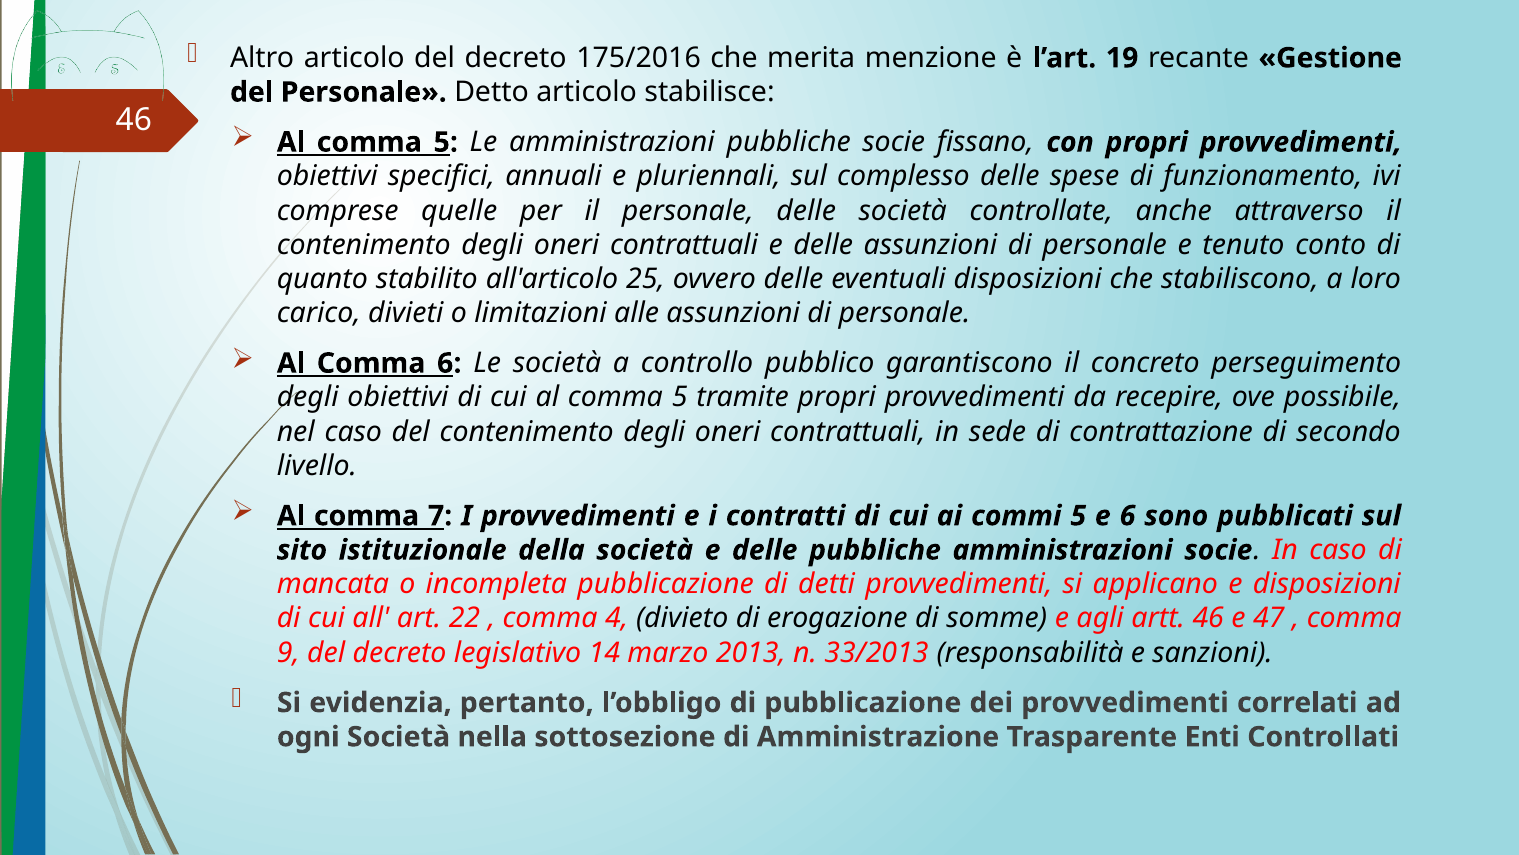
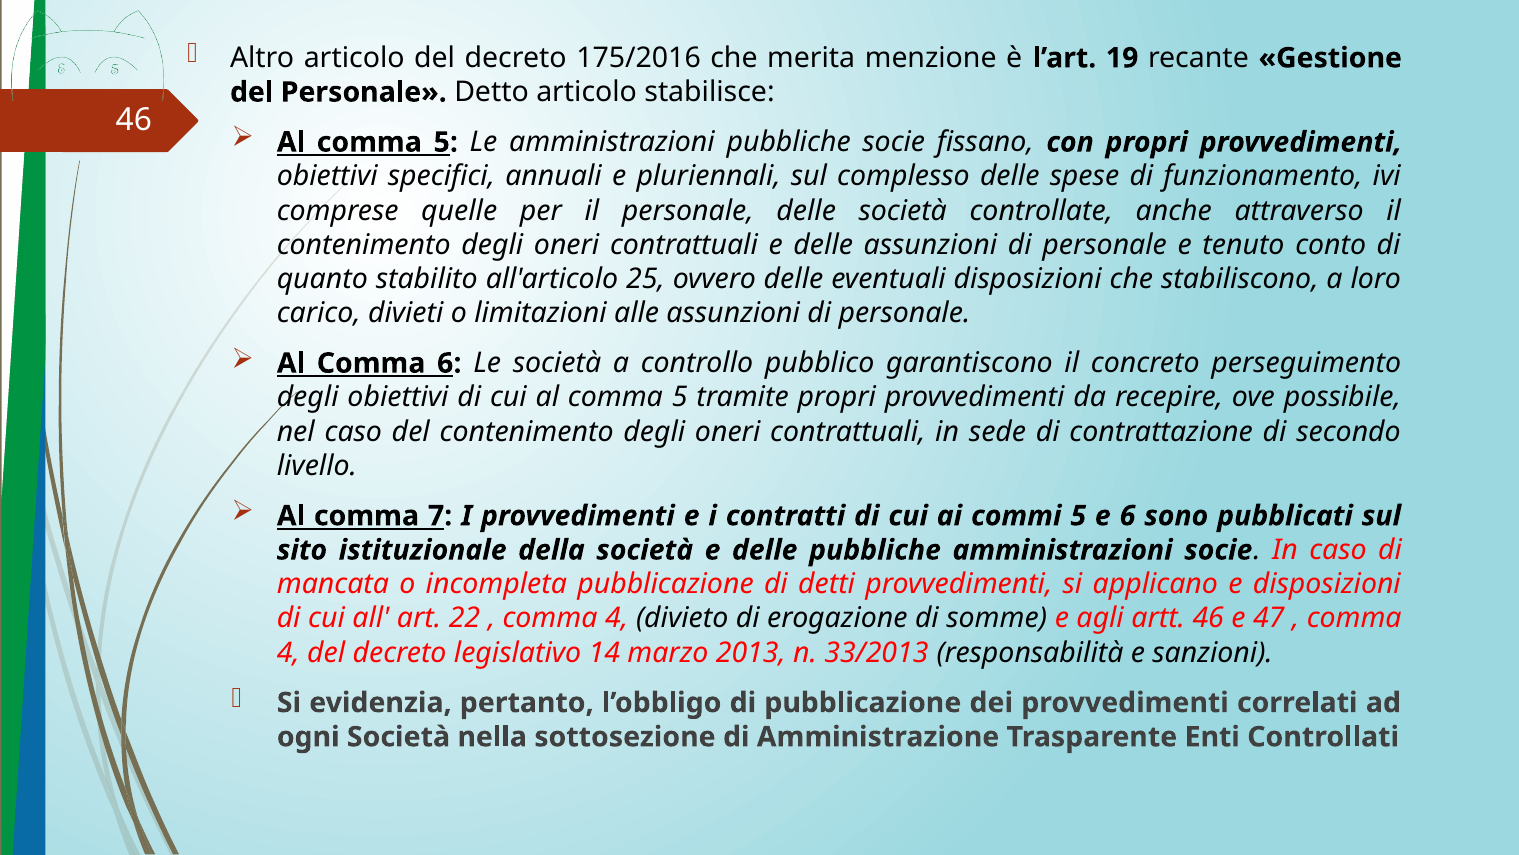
9: 9 -> 4 (288, 652)
